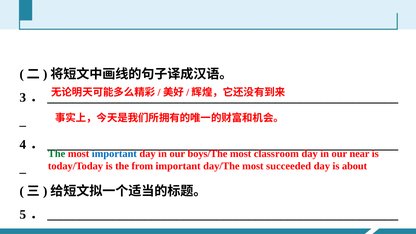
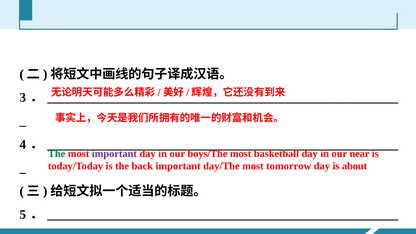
important colour: blue -> purple (114, 154)
classroom: classroom -> basketball (276, 154)
from: from -> back (142, 166)
succeeded: succeeded -> tomorrow (289, 166)
